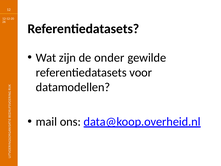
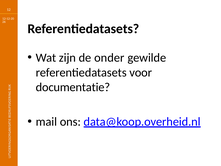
datamodellen: datamodellen -> documentatie (73, 87)
